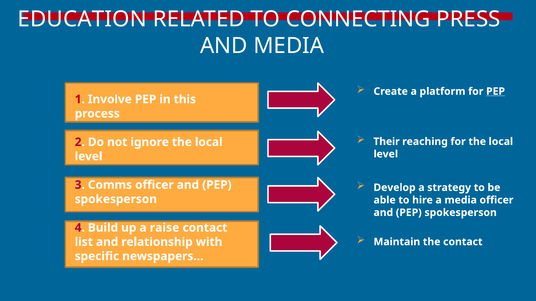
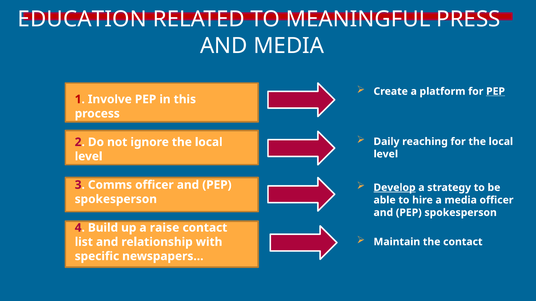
CONNECTING: CONNECTING -> MEANINGFUL (358, 19)
Their: Their -> Daily (386, 142)
Develop underline: none -> present (395, 188)
